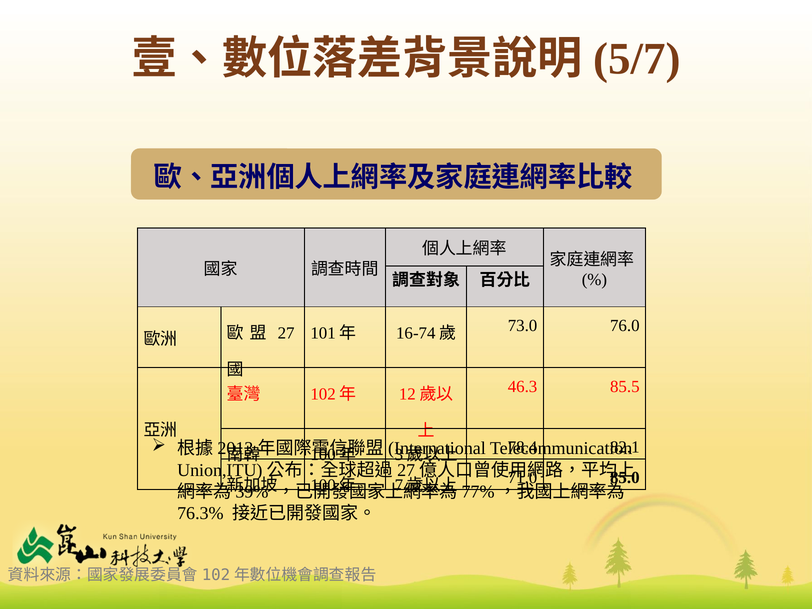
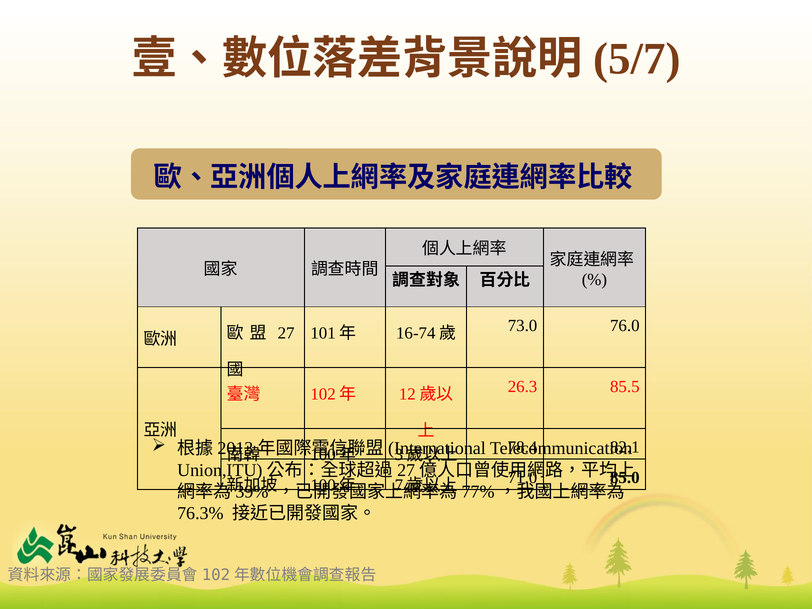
46.3: 46.3 -> 26.3 (523, 386)
